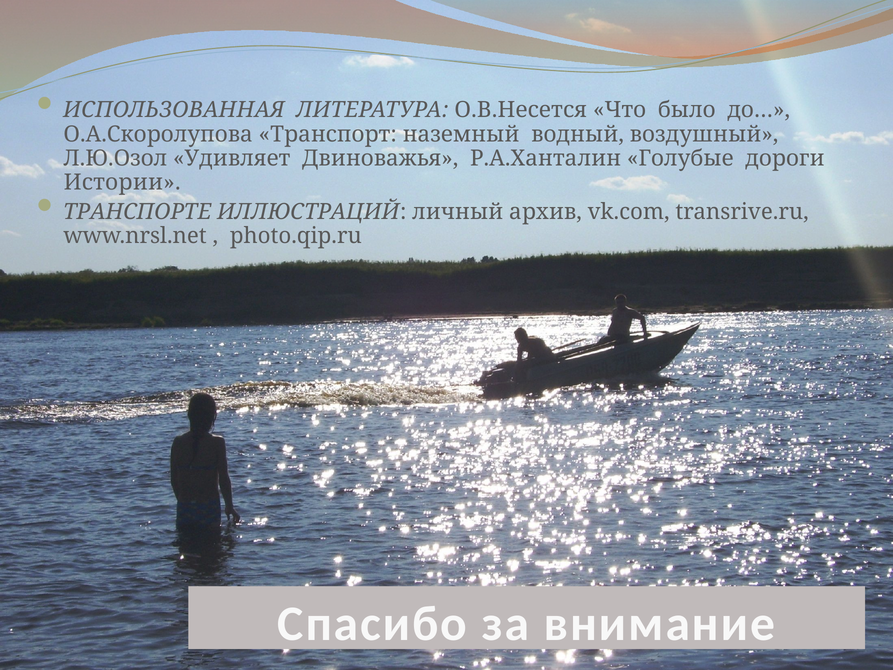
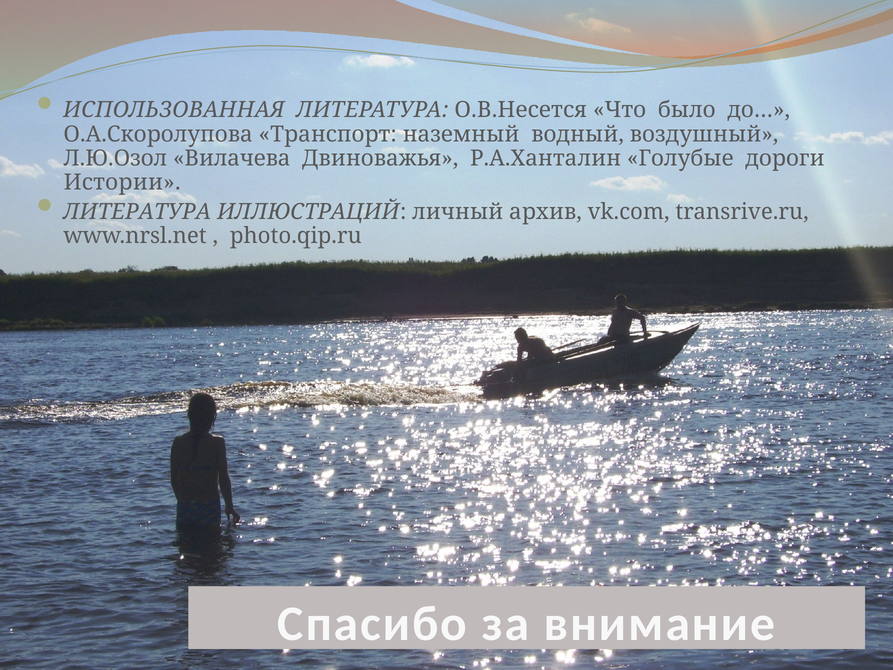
Удивляет: Удивляет -> Вилачева (232, 158)
ТРАНСПОРТЕ: ТРАНСПОРТЕ -> ЛИТЕРАТУРА (137, 212)
